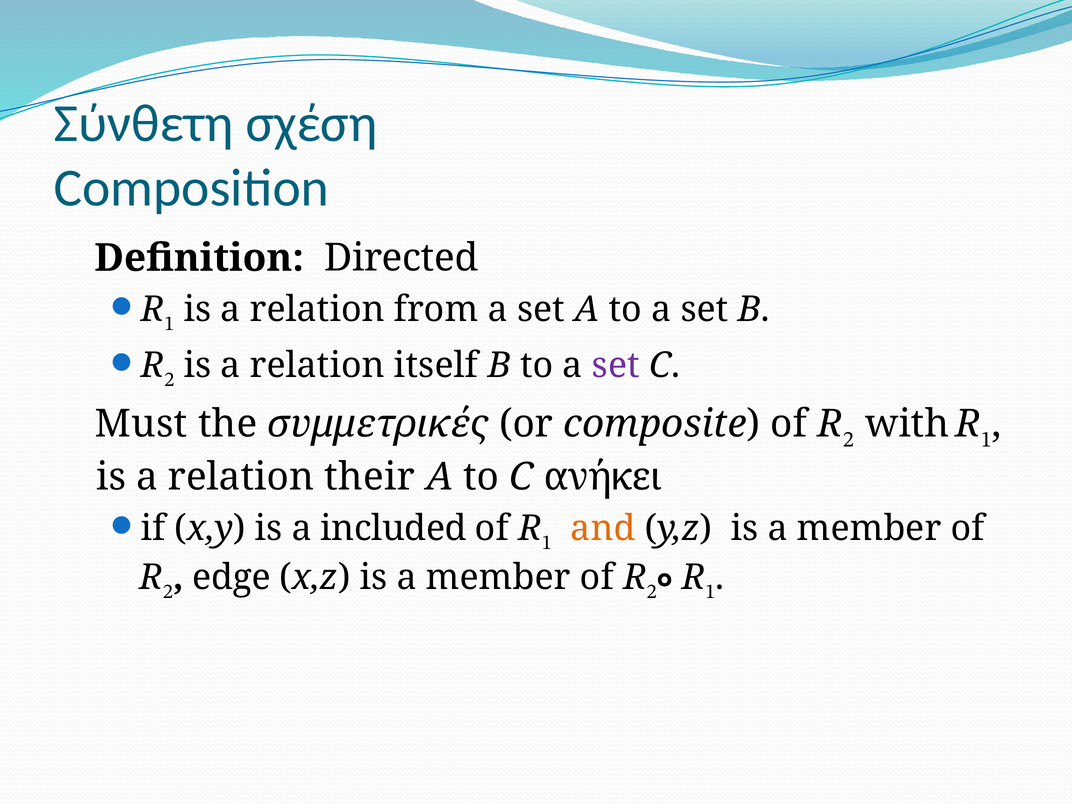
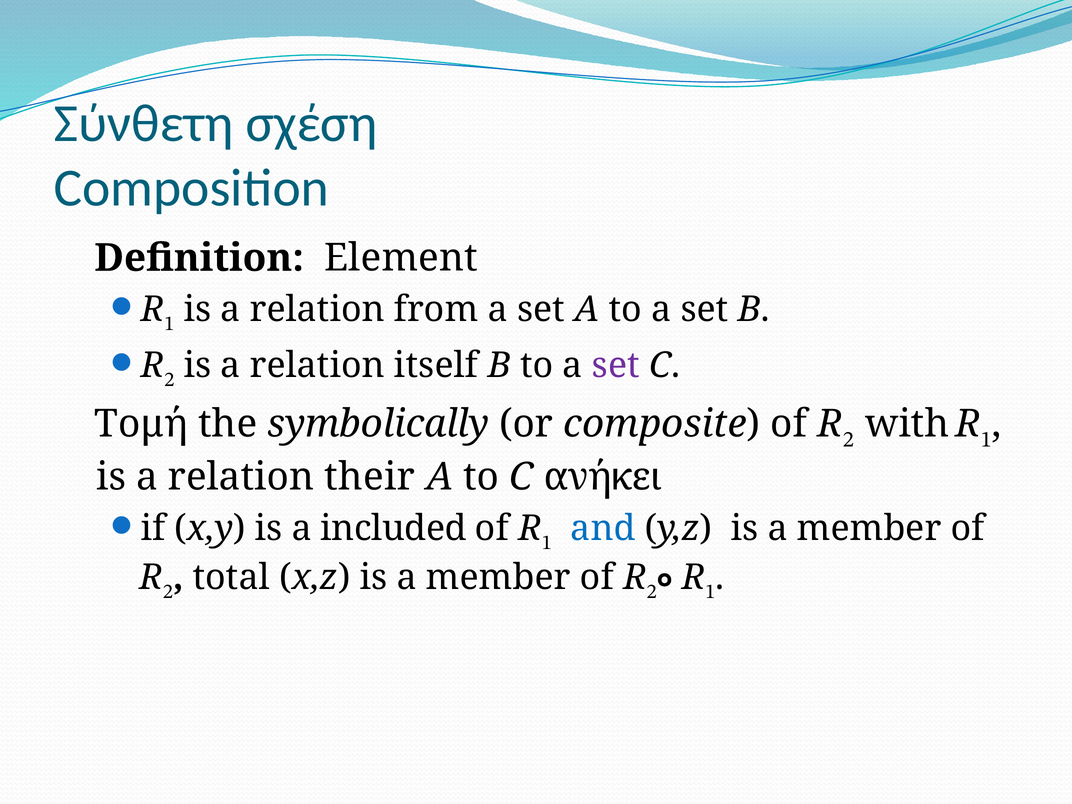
Directed: Directed -> Element (401, 258)
Must: Must -> Τομή (141, 424)
συμμετρικές: συμμετρικές -> symbolically (378, 424)
and colour: orange -> blue (603, 529)
edge: edge -> total (231, 577)
